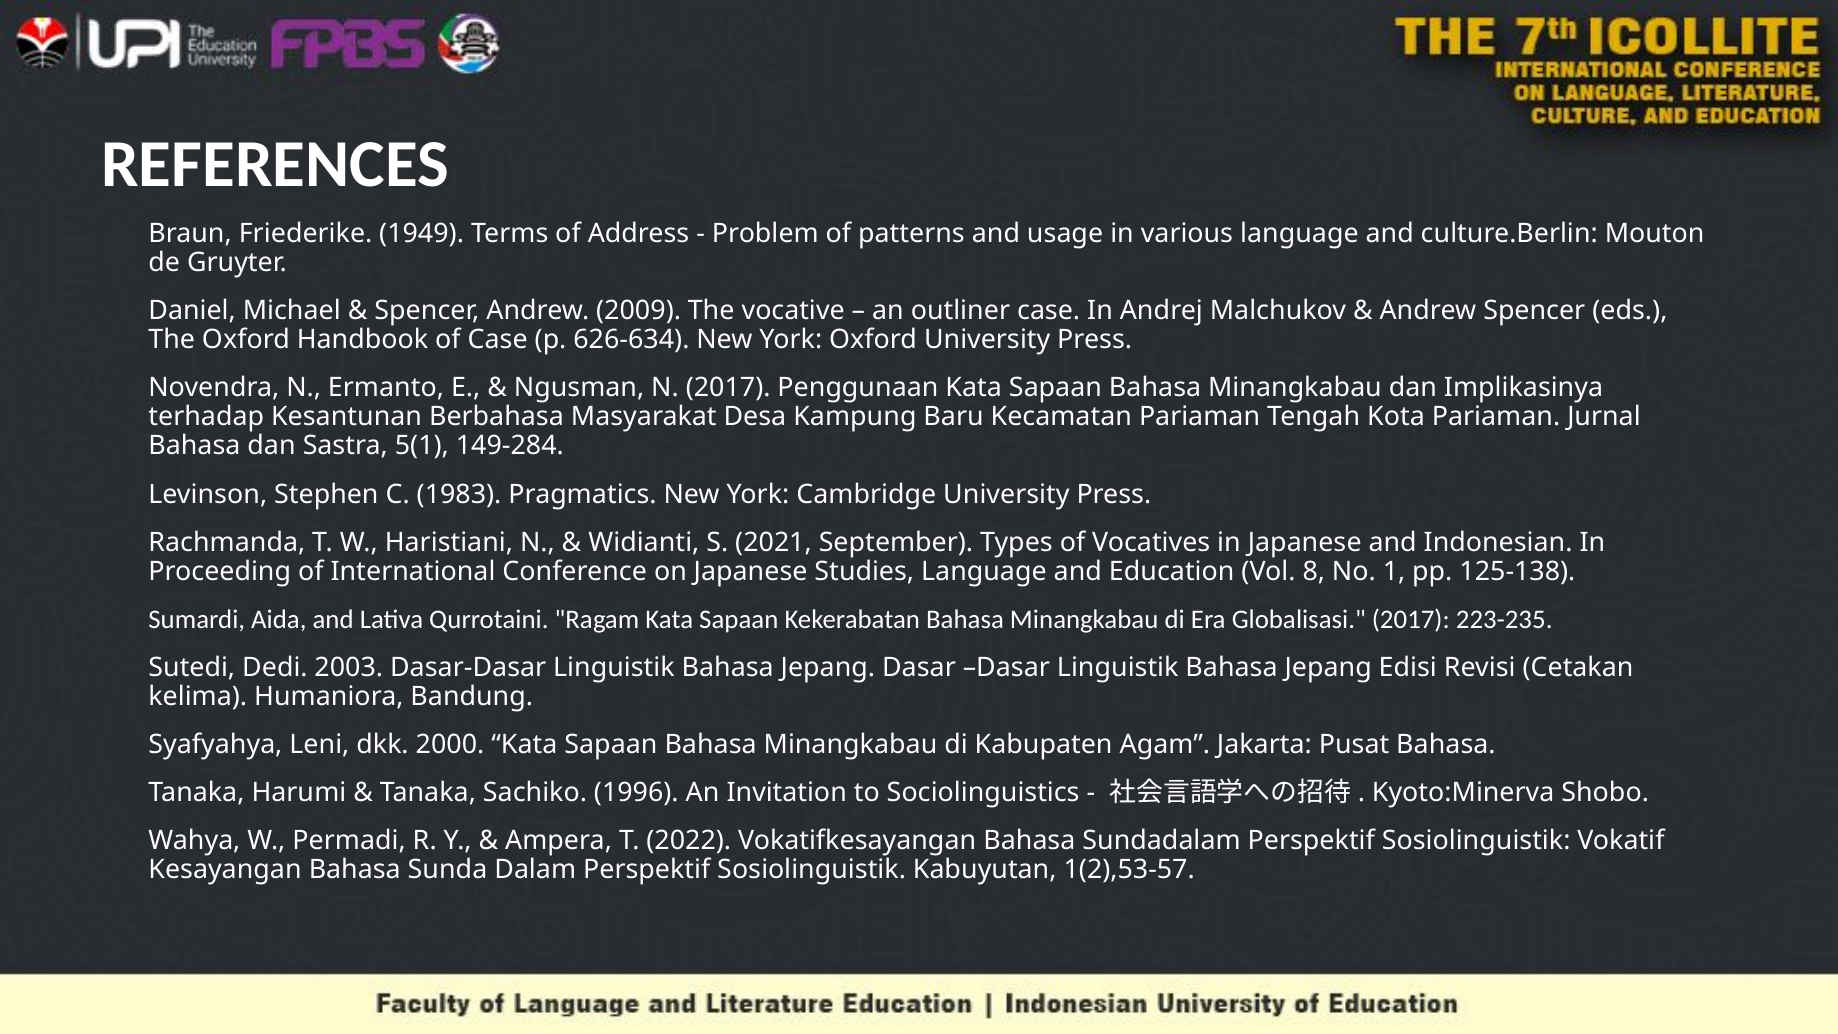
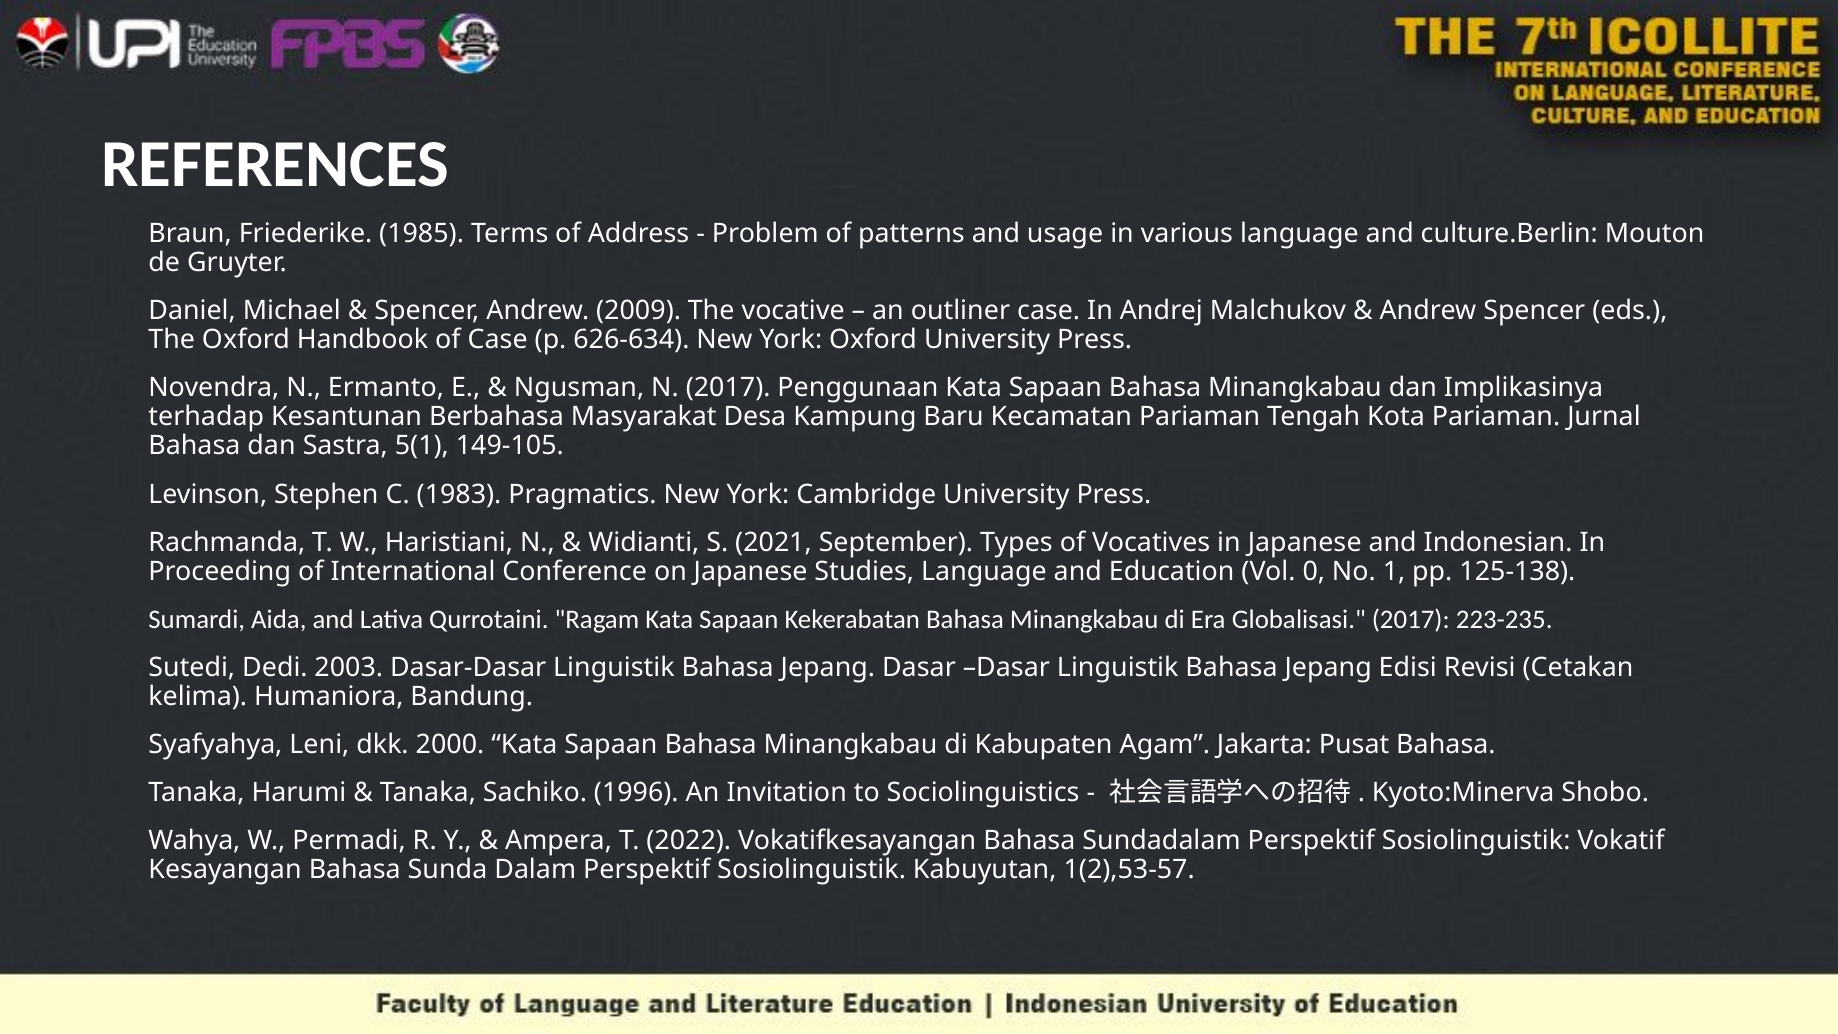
1949: 1949 -> 1985 (422, 234)
149-284: 149-284 -> 149-105 (510, 446)
8: 8 -> 0 (1314, 571)
